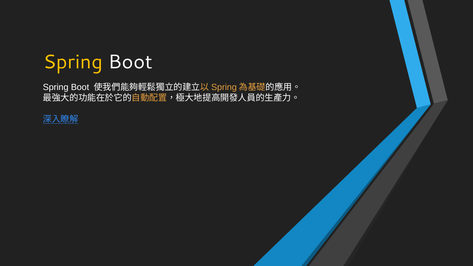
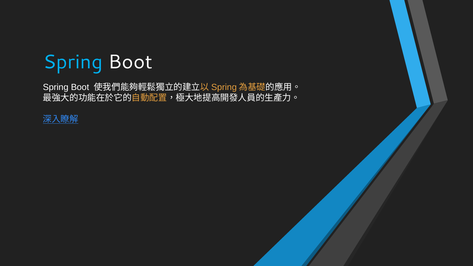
Spring colour: yellow -> light blue (73, 62)
